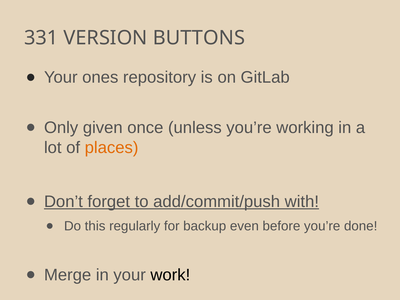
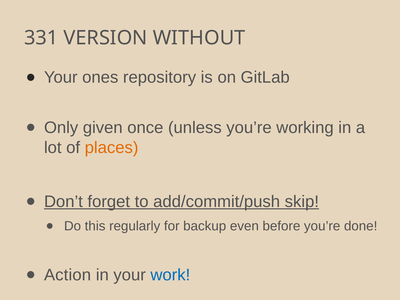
BUTTONS: BUTTONS -> WITHOUT (199, 38)
with: with -> skip (302, 202)
Merge: Merge -> Action (68, 275)
work colour: black -> blue (170, 275)
